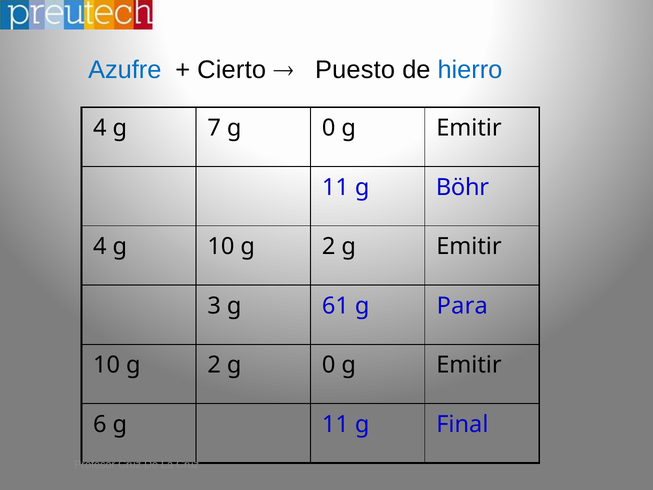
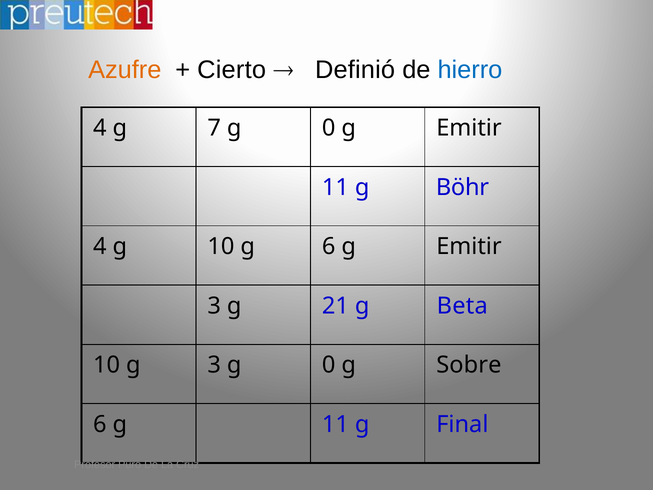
Azufre colour: blue -> orange (125, 70)
Puesto: Puesto -> Definió (355, 70)
g 10 g 2: 2 -> 6 (329, 246)
61: 61 -> 21 (335, 306)
Para: Para -> Beta (462, 306)
2: 2 -> 3 (214, 365)
Emitir: Emitir -> Sobre (469, 365)
Profesor Cruz: Cruz -> Puro (130, 464)
